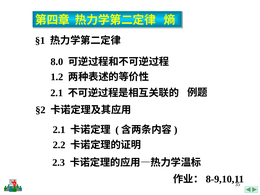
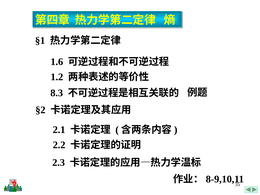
8.0: 8.0 -> 1.6 (57, 62)
2.1: 2.1 -> 8.3 (57, 93)
